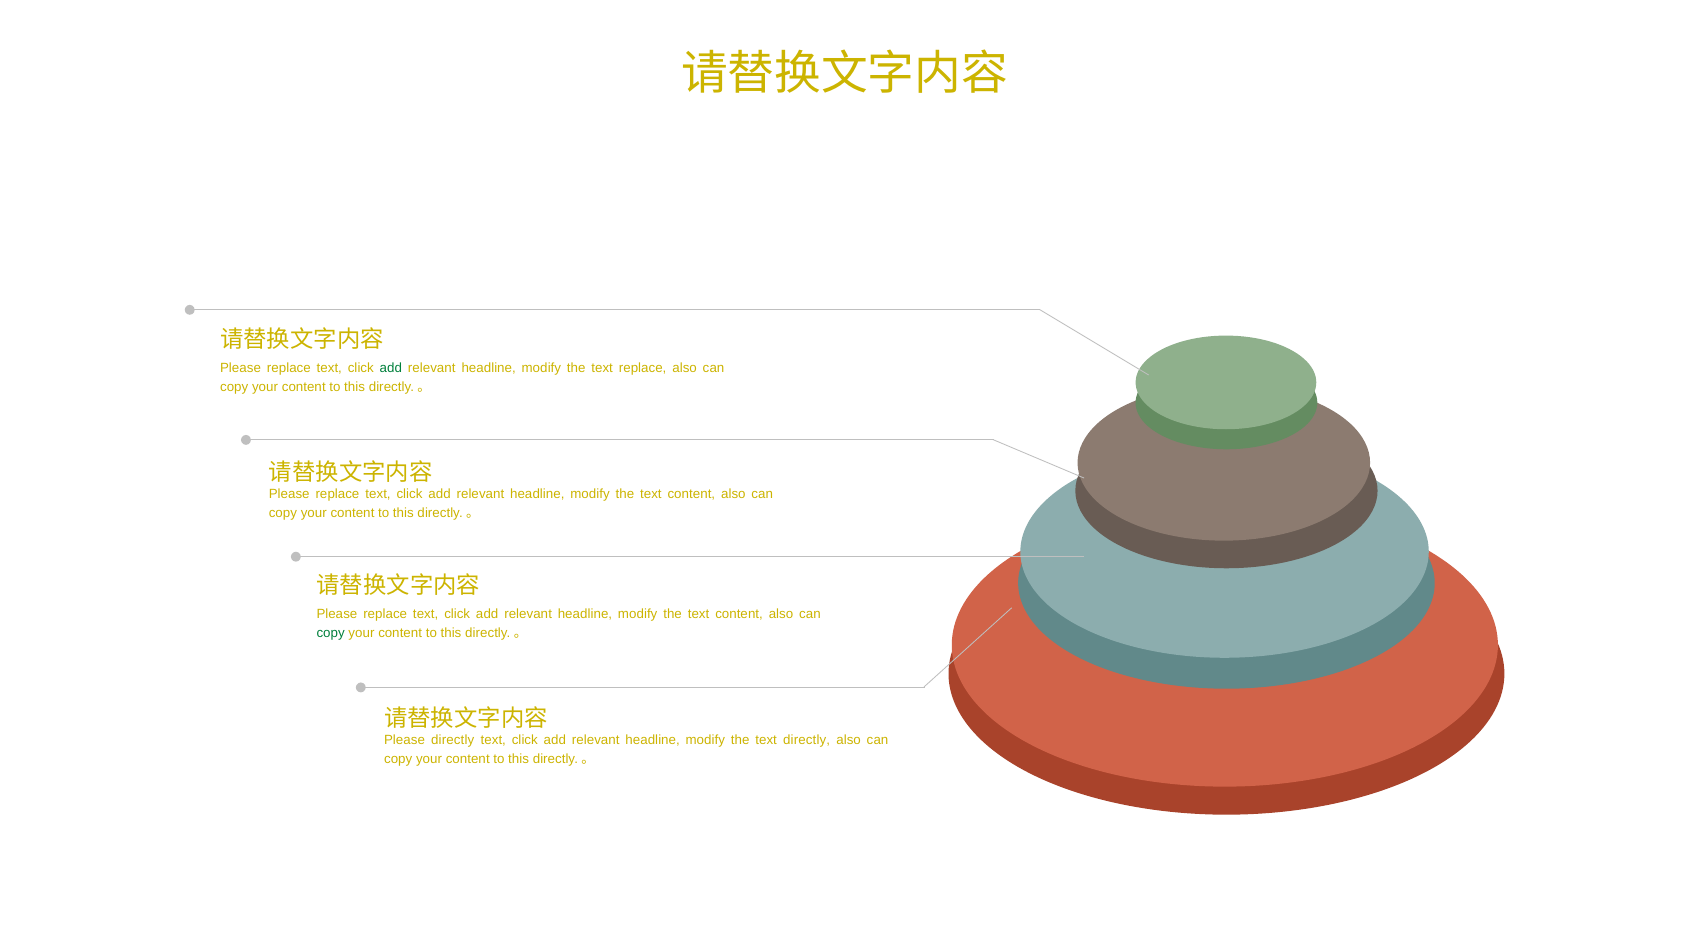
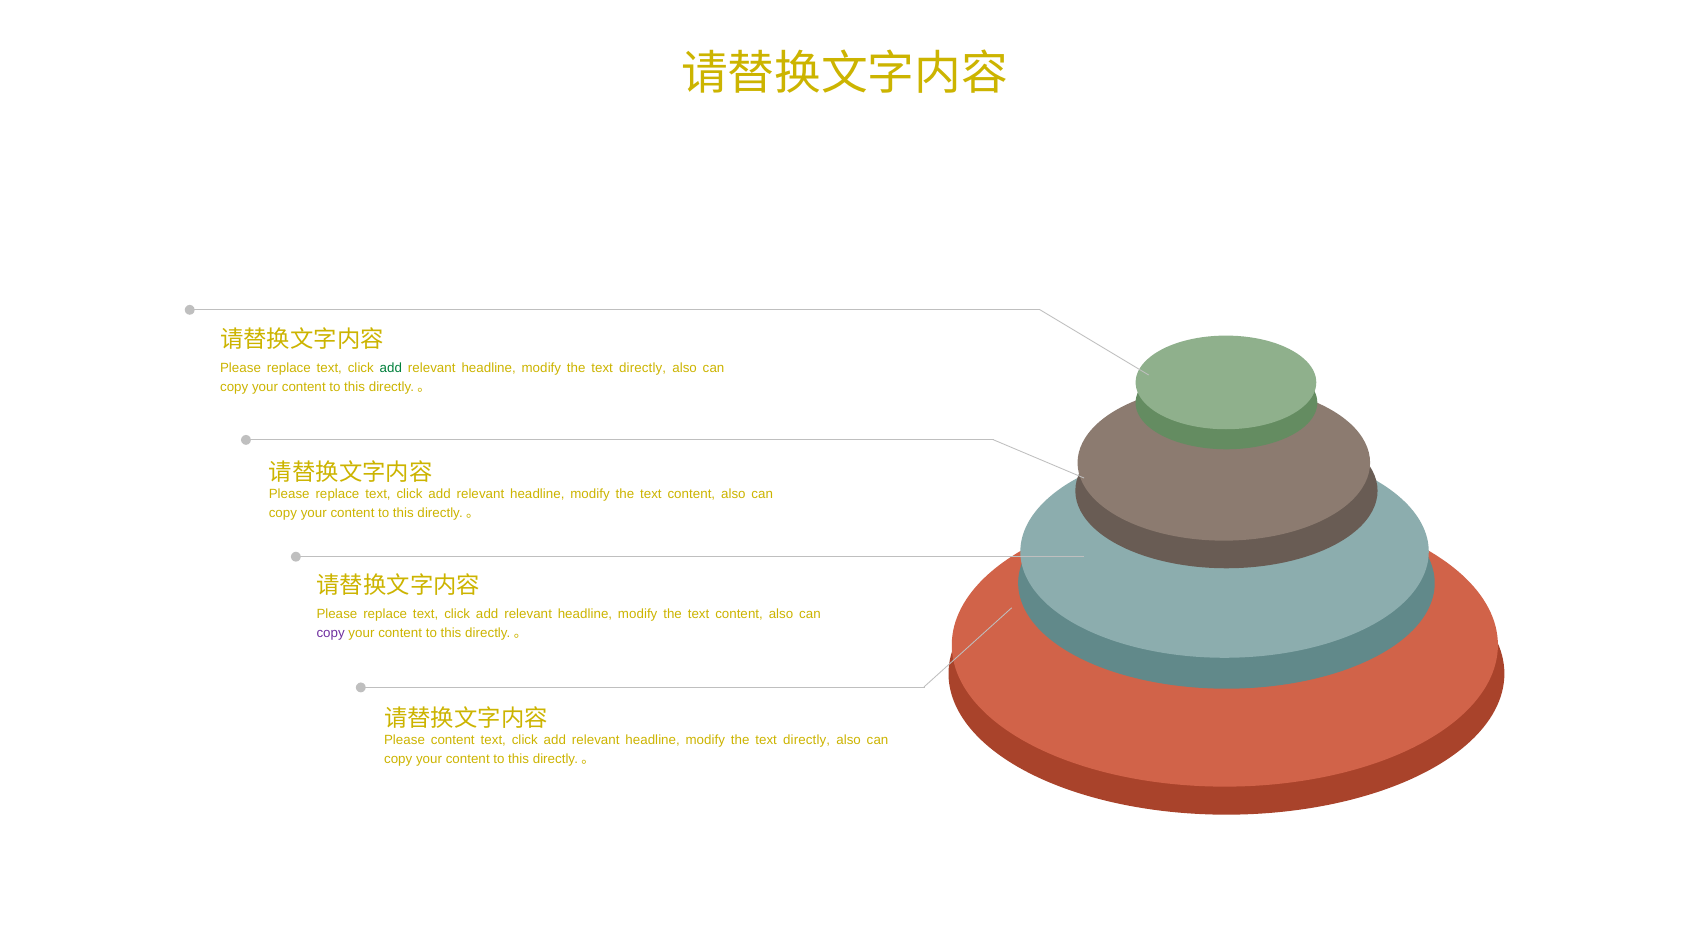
replace: replace -> directly (643, 368)
copy colour: green -> purple (331, 633)
Please directly: directly -> content (453, 740)
